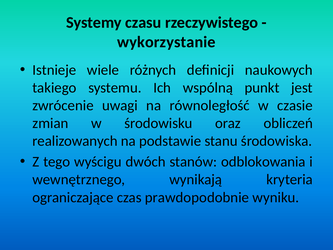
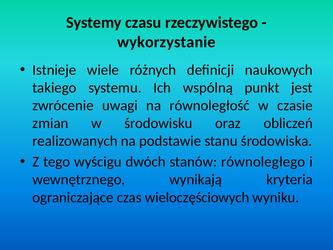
odblokowania: odblokowania -> równoległego (263, 162)
prawdopodobnie: prawdopodobnie -> wieloczęściowych (197, 197)
